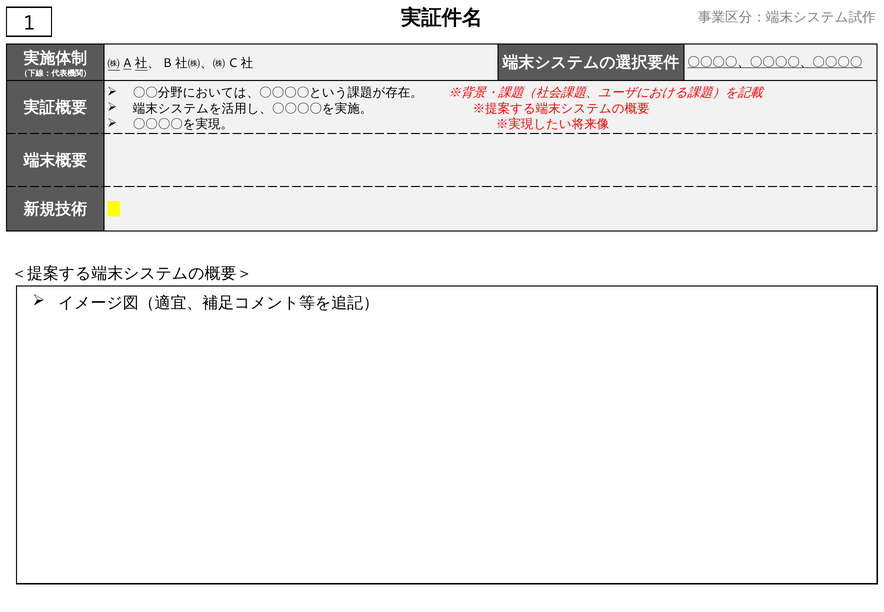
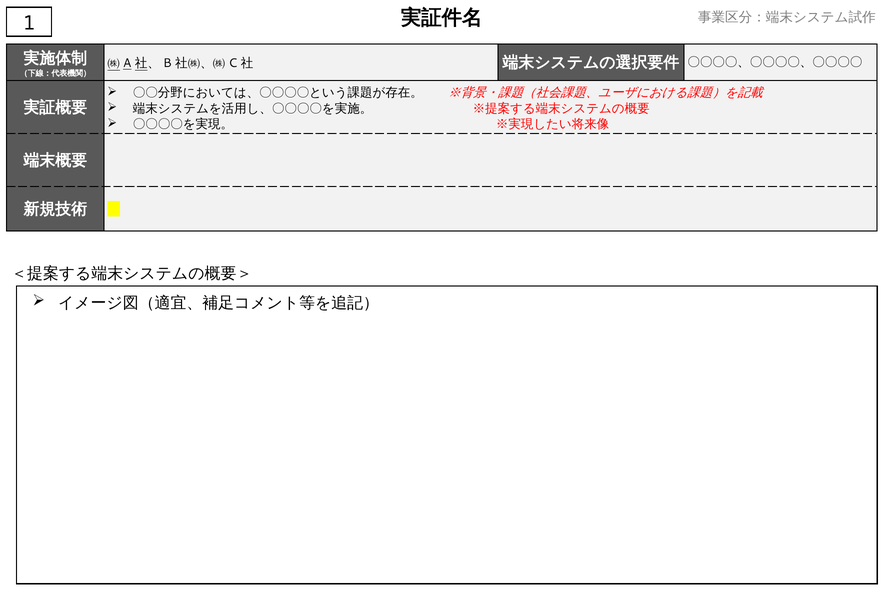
〇〇〇〇、〇〇〇〇、〇〇〇〇 underline: present -> none (775, 62)
